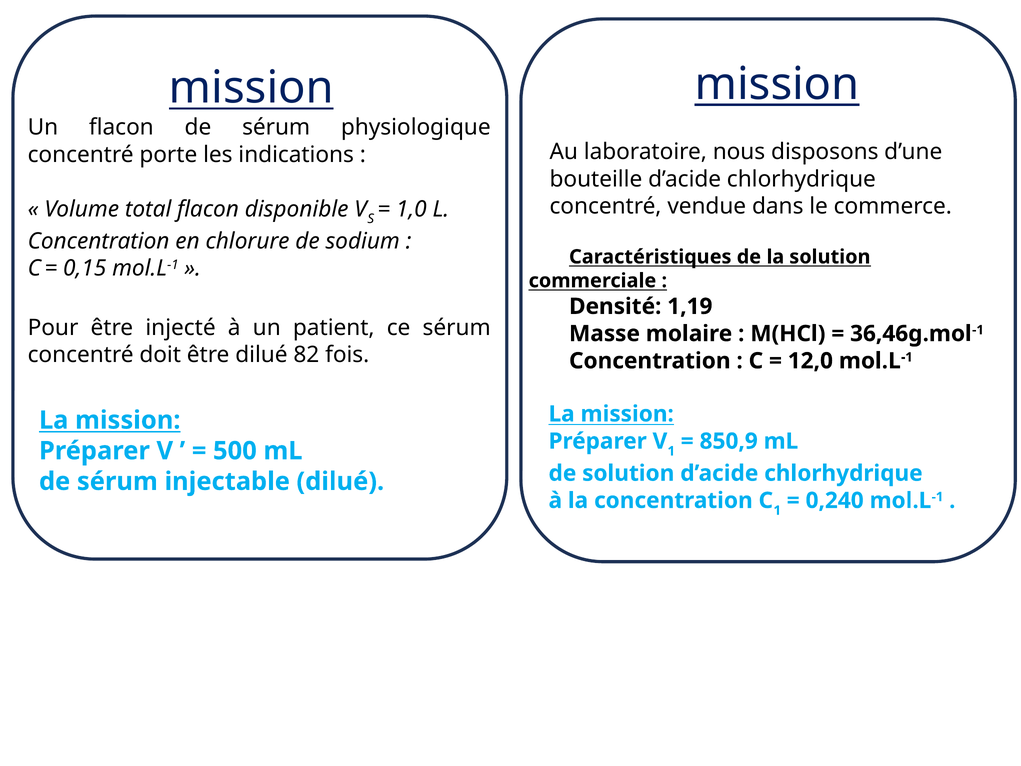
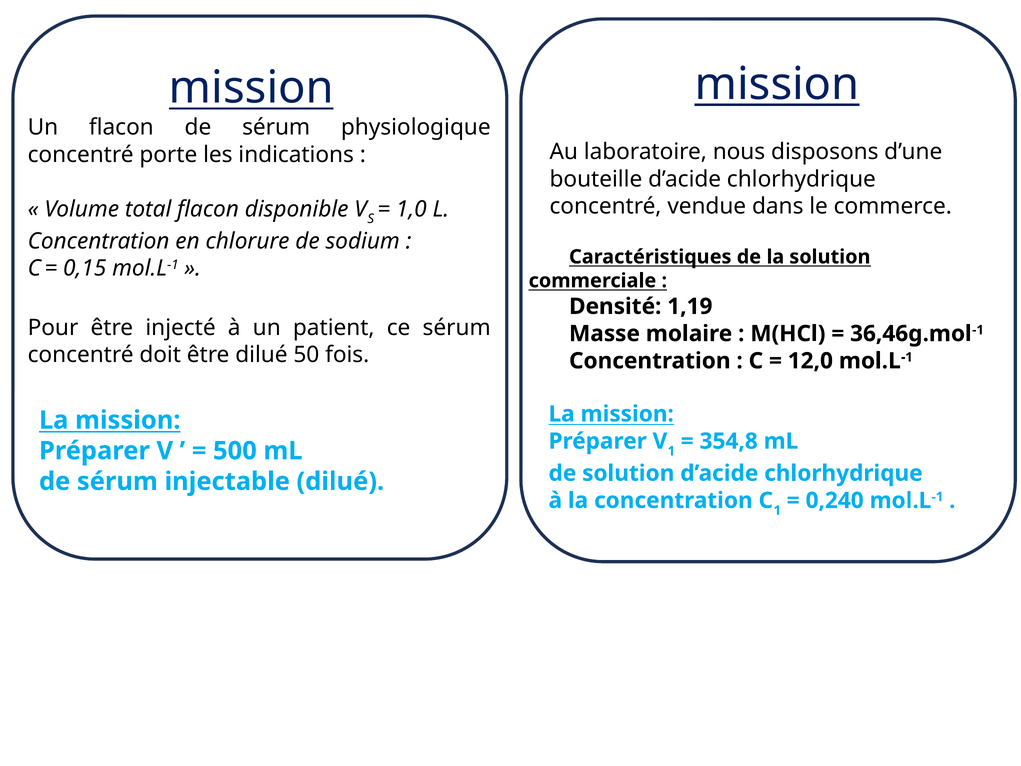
82: 82 -> 50 (306, 355)
850,9: 850,9 -> 354,8 (729, 441)
